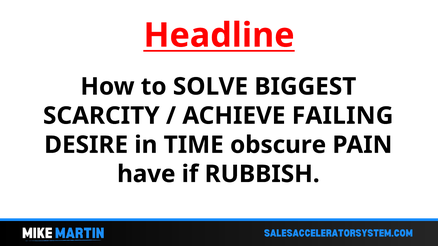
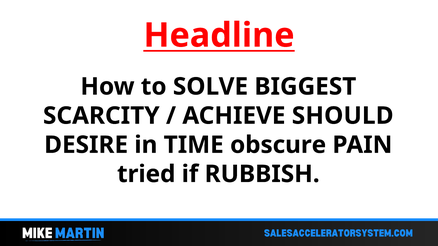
FAILING: FAILING -> SHOULD (343, 116)
have: have -> tried (146, 174)
